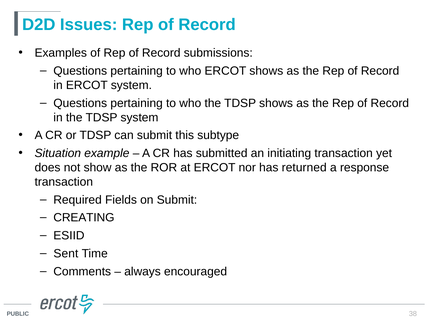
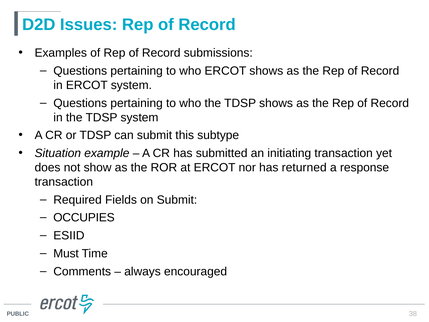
CREATING: CREATING -> OCCUPIES (84, 218)
Sent: Sent -> Must (66, 253)
